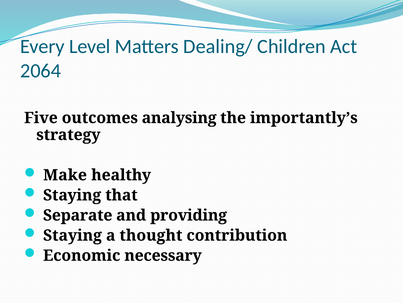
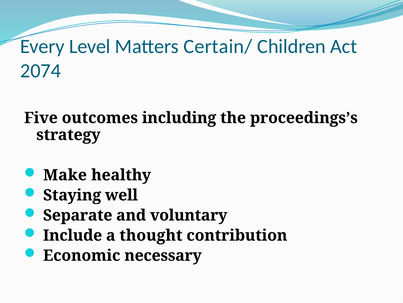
Dealing/: Dealing/ -> Certain/ (218, 47)
2064: 2064 -> 2074 (41, 71)
analysing: analysing -> including (179, 118)
importantly’s: importantly’s -> proceedings’s (304, 118)
that: that -> well (121, 195)
providing: providing -> voluntary (189, 215)
Staying: Staying -> Include (73, 235)
